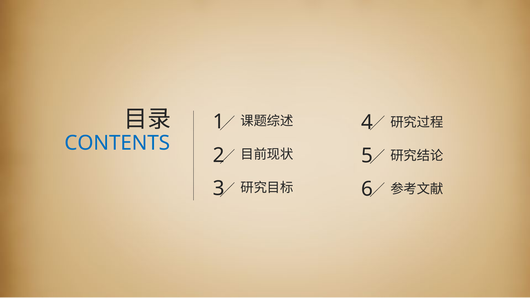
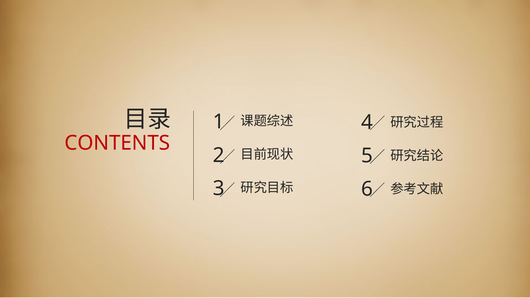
CONTENTS colour: blue -> red (117, 143)
